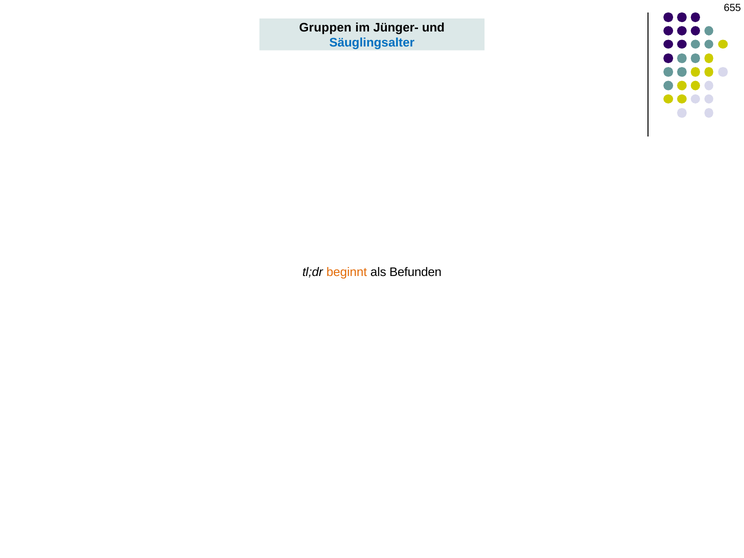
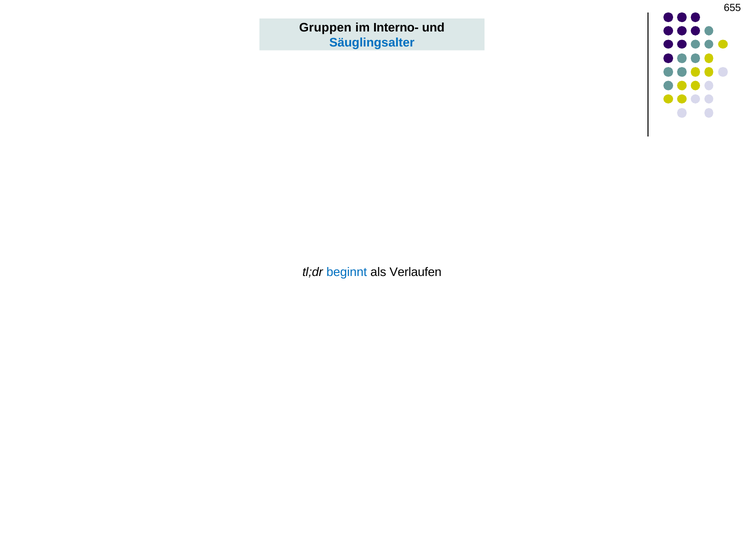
Jünger-: Jünger- -> Interno- (396, 28)
beginnt colour: orange -> blue (347, 272)
Befunden: Befunden -> Verlaufen (416, 272)
